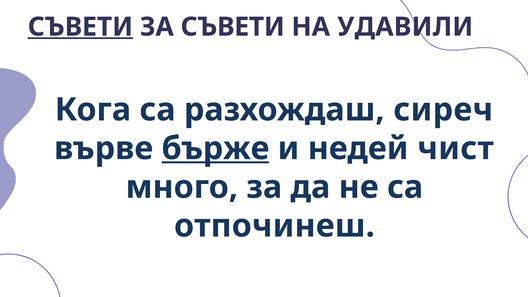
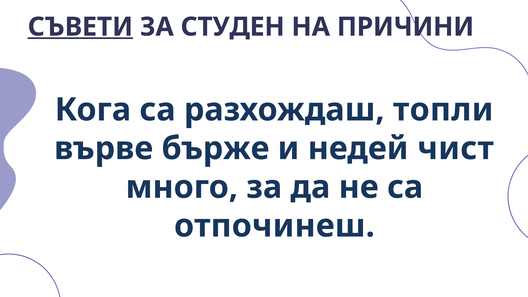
ЗА СЪВЕТИ: СЪВЕТИ -> СТУДЕН (233, 27)
УДАВИЛИ: УДАВИЛИ -> ПРИЧИНИ (405, 27)
сиреч: сиреч -> топли (443, 110)
бърже underline: present -> none (215, 148)
